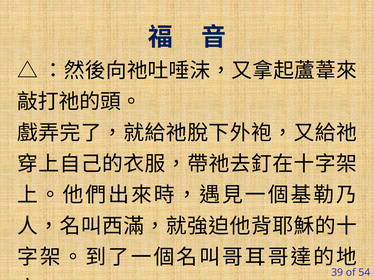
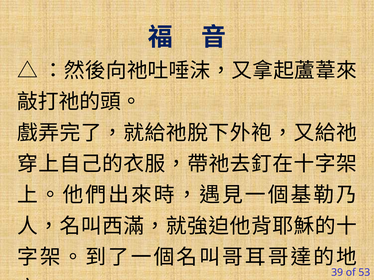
54: 54 -> 53 (364, 273)
